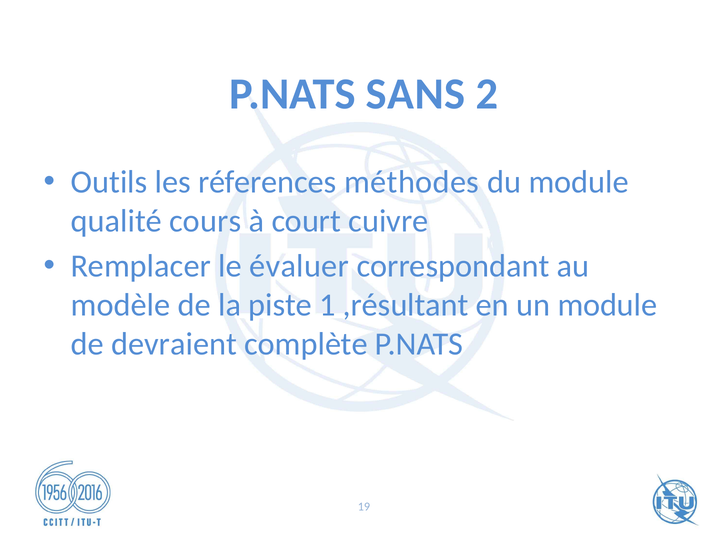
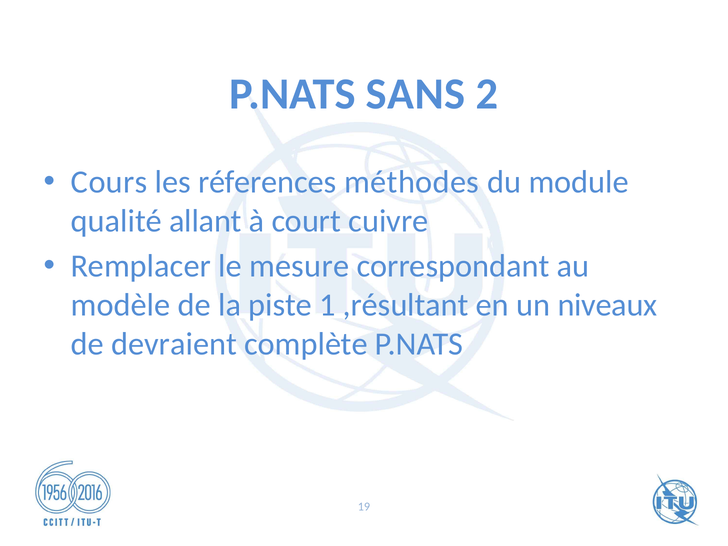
Outils: Outils -> Cours (109, 182)
cours: cours -> allant (205, 221)
évaluer: évaluer -> mesure (299, 266)
un module: module -> niveaux (607, 305)
